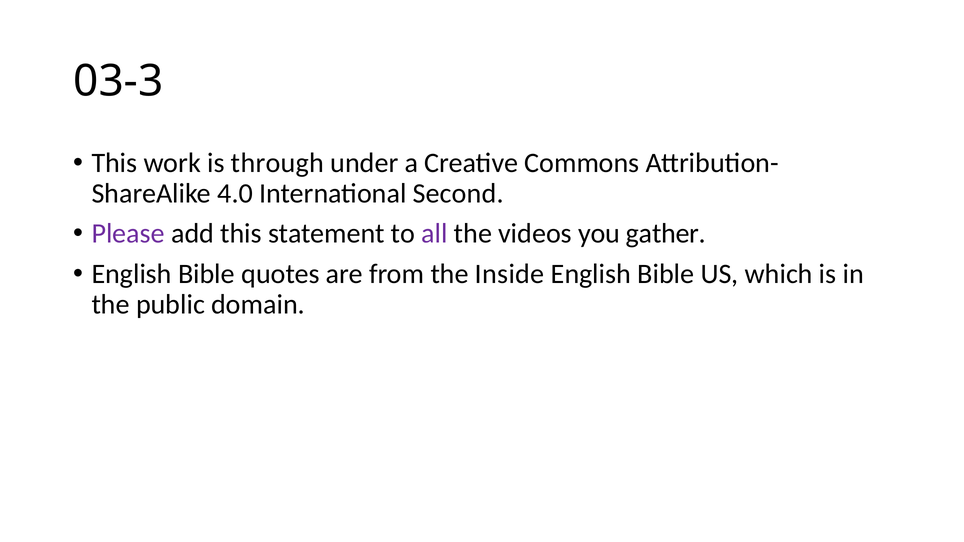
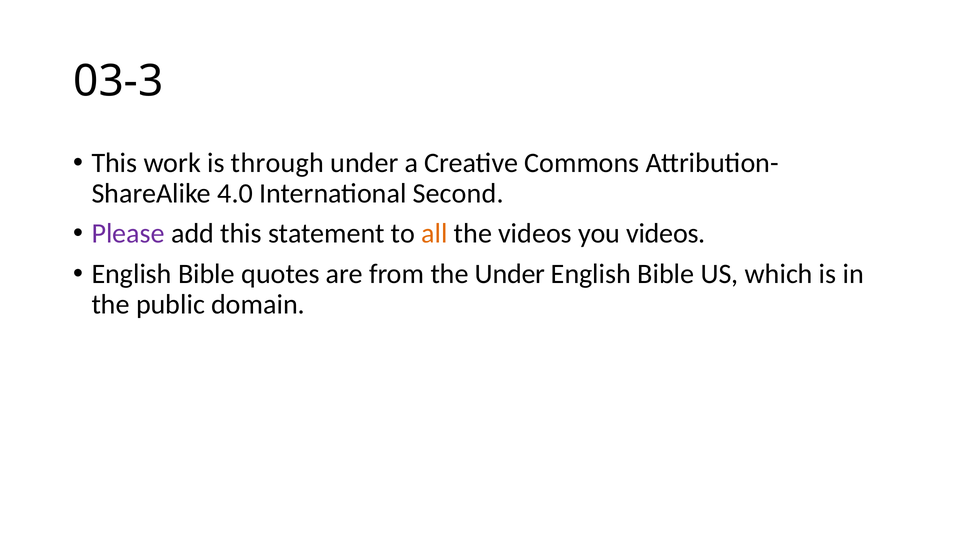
all colour: purple -> orange (434, 234)
you gather: gather -> videos (666, 234)
the Inside: Inside -> Under (510, 274)
